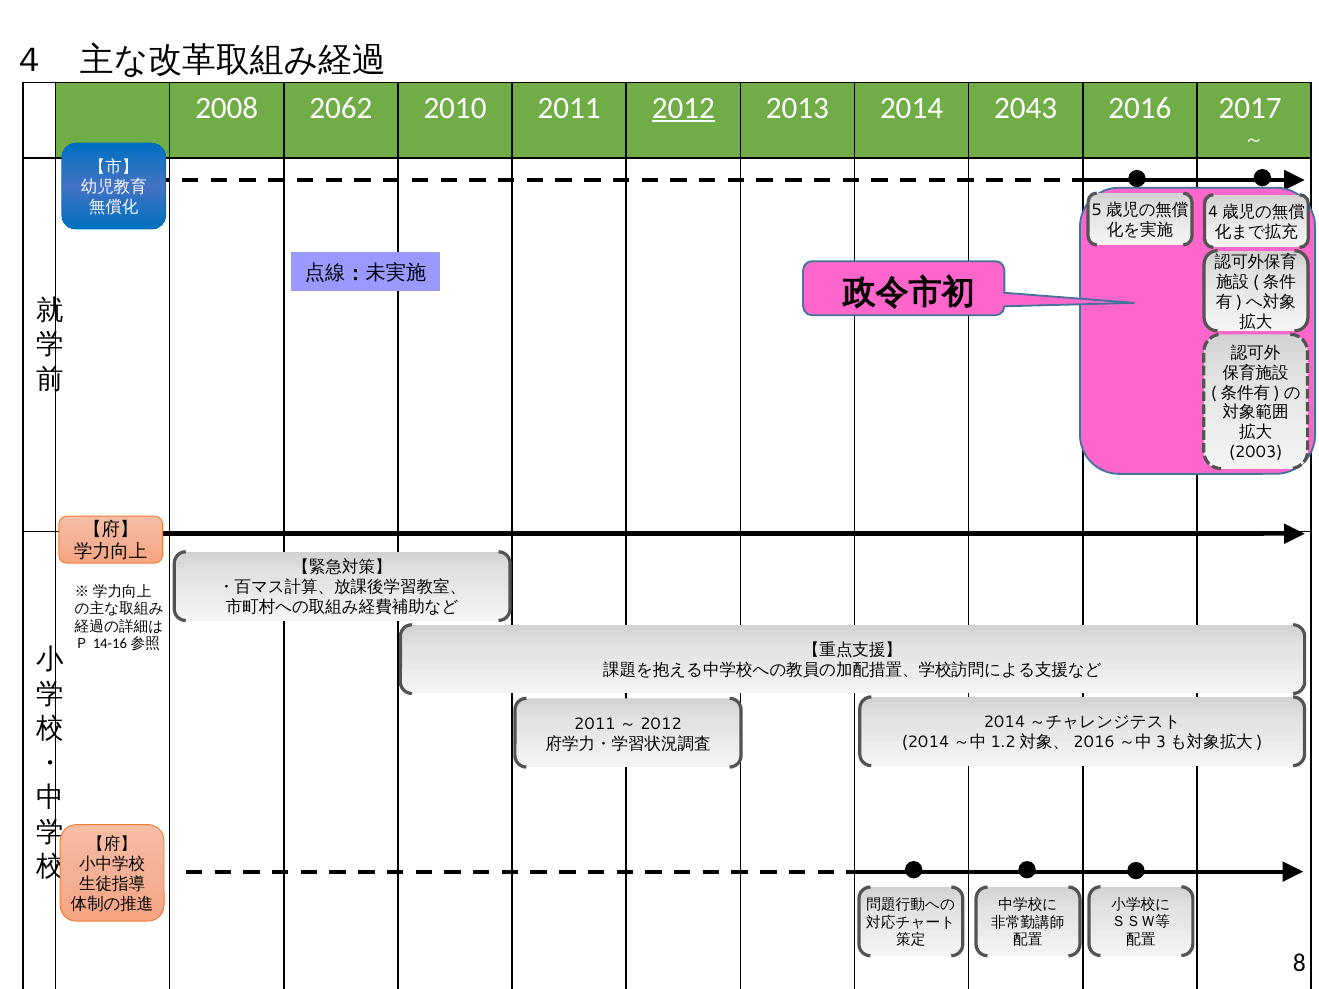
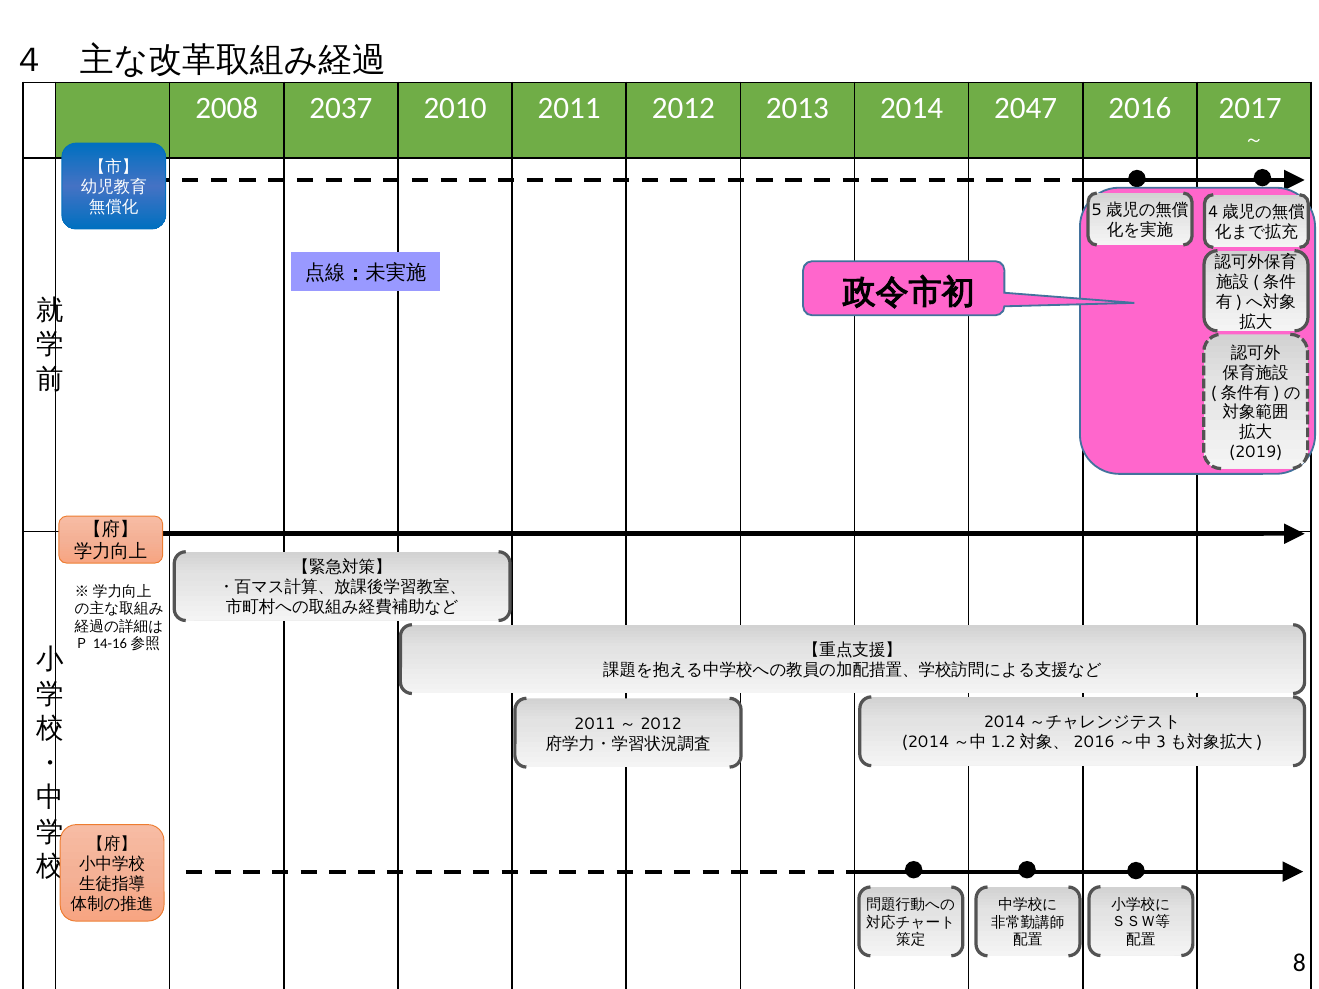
2062: 2062 -> 2037 (341, 108)
2012 underline: present -> none (683, 108)
2043: 2043 -> 2047 (1026, 108)
2003: 2003 -> 2019 (1256, 452)
